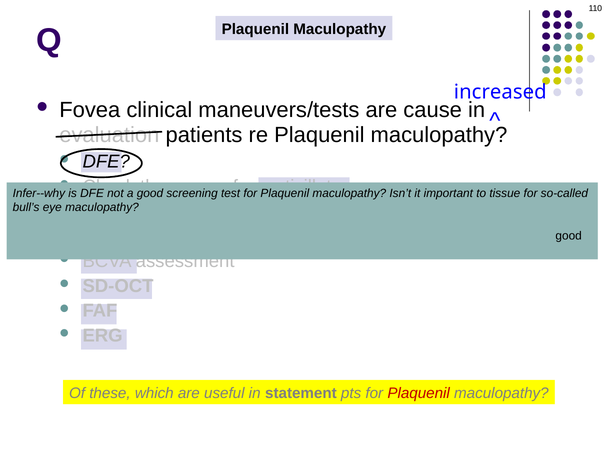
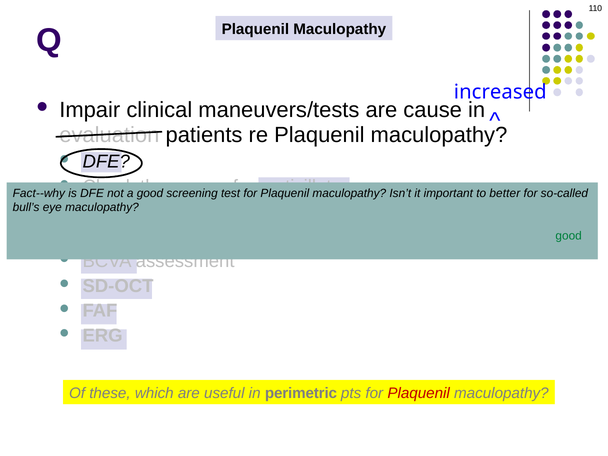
Fovea: Fovea -> Impair (90, 110)
Infer--why: Infer--why -> Fact--why (39, 193)
tissue: tissue -> better (505, 193)
good colour: black -> green (569, 236)
statement: statement -> perimetric (301, 393)
